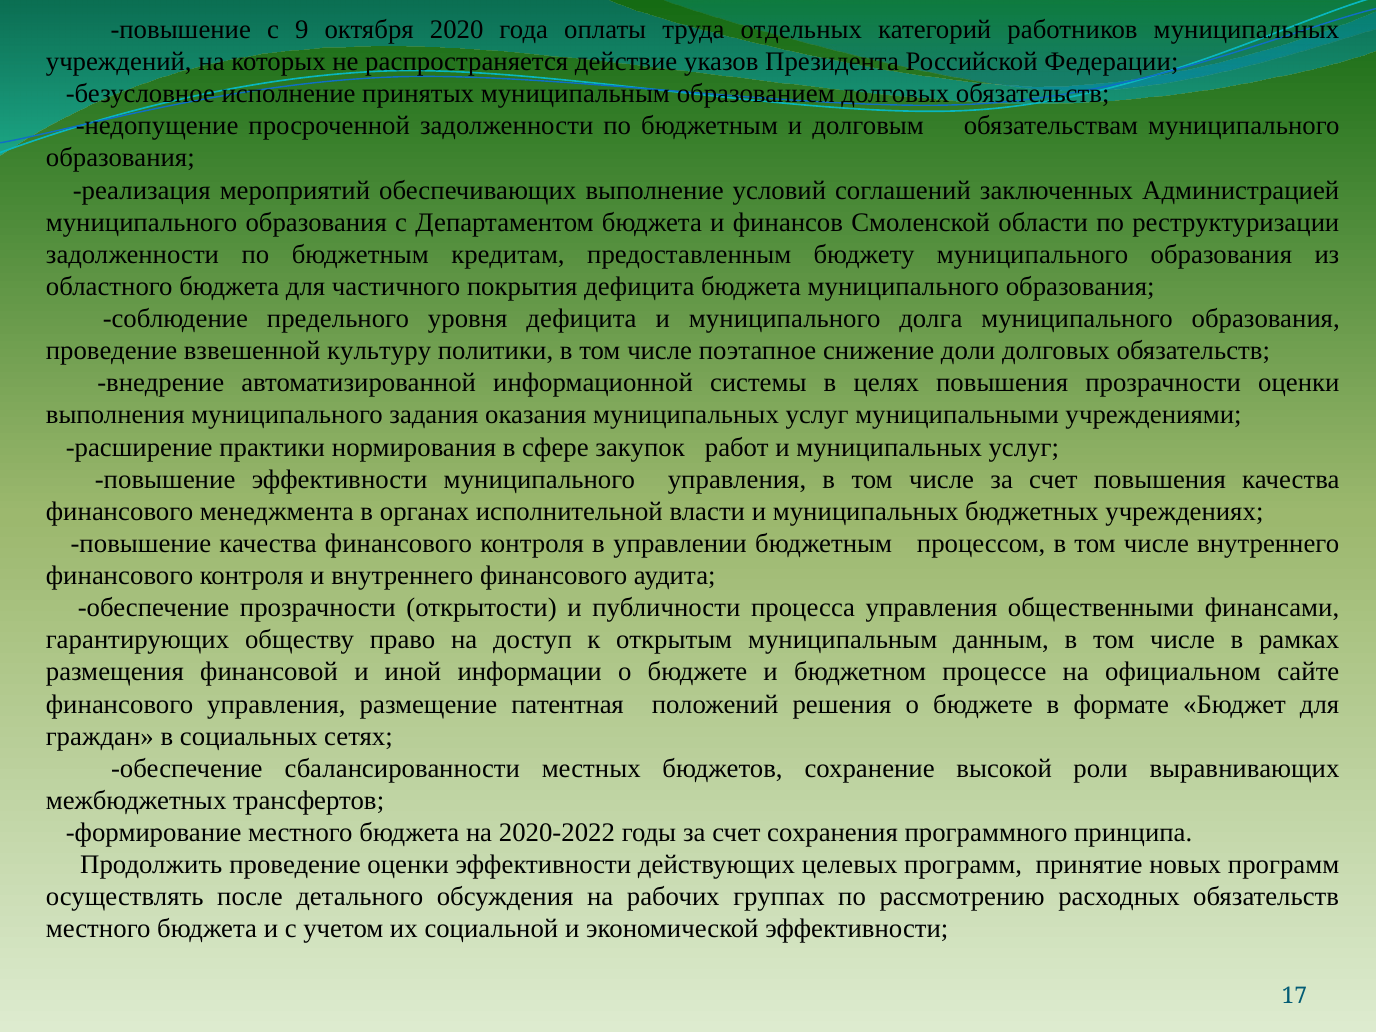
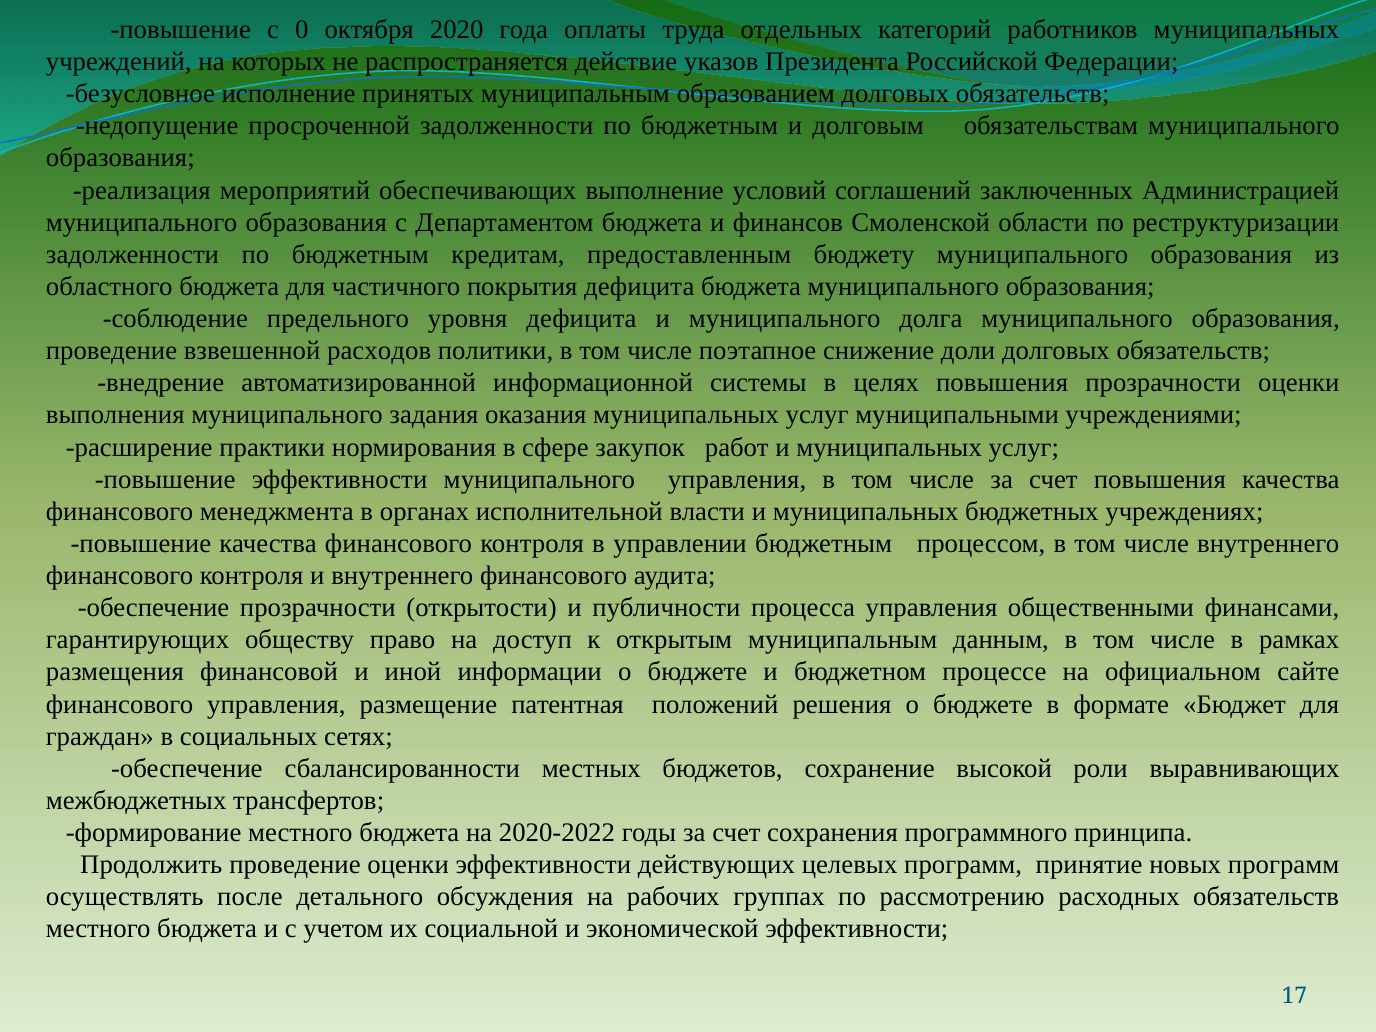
9: 9 -> 0 (302, 30)
культуру: культуру -> расходов (379, 351)
